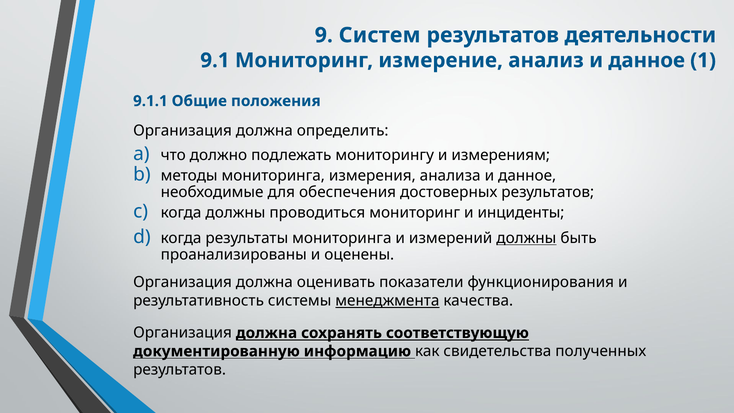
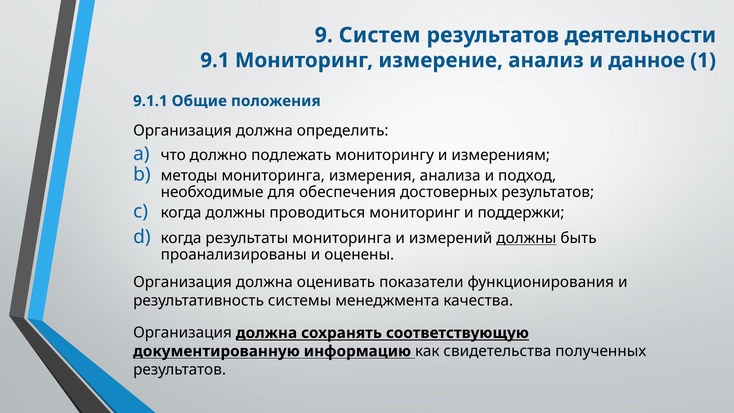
анализа и данное: данное -> подход (527, 176)
инциденты: инциденты -> поддержки (521, 212)
менеджмента underline: present -> none (387, 301)
